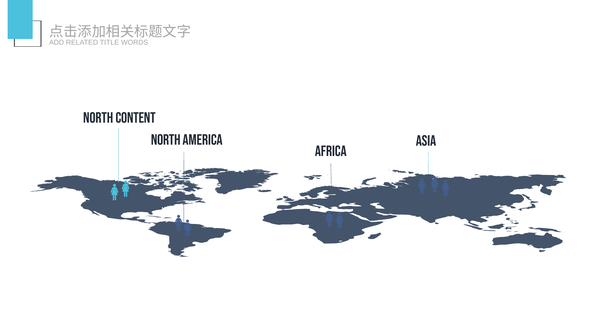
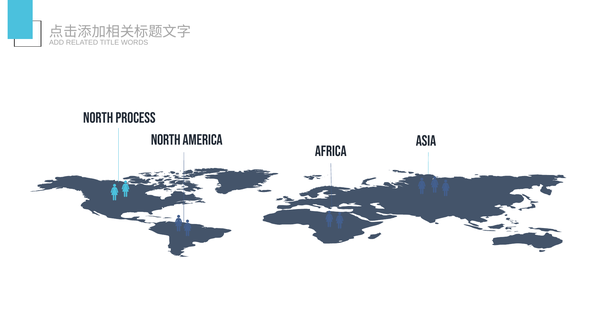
CONTENT: CONTENT -> PROCESS (136, 118)
